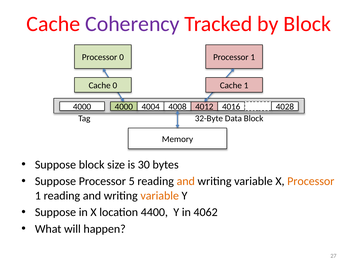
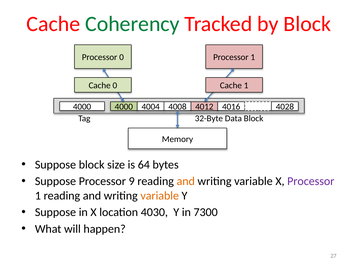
Coherency colour: purple -> green (132, 24)
30: 30 -> 64 (144, 165)
5: 5 -> 9 (132, 182)
Processor colour: orange -> purple (311, 182)
4400: 4400 -> 4030 (154, 213)
4062: 4062 -> 7300 (206, 213)
